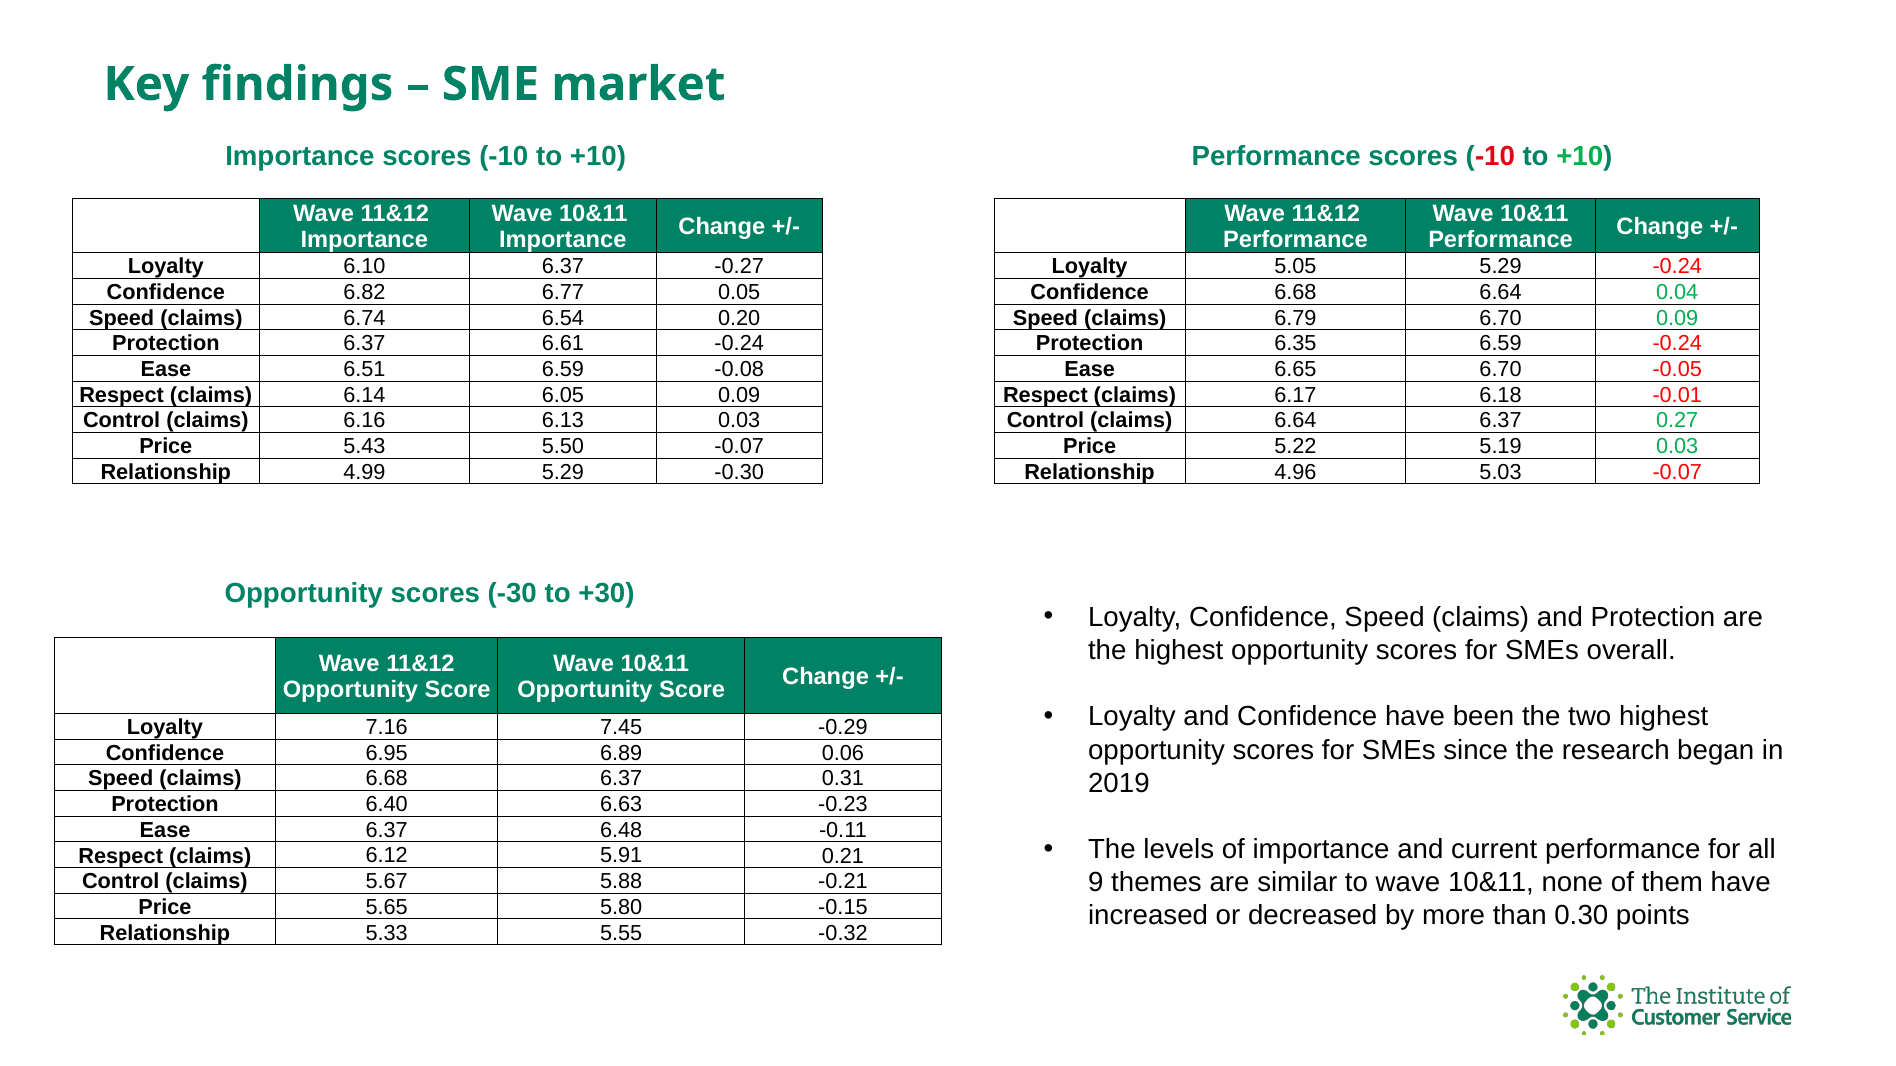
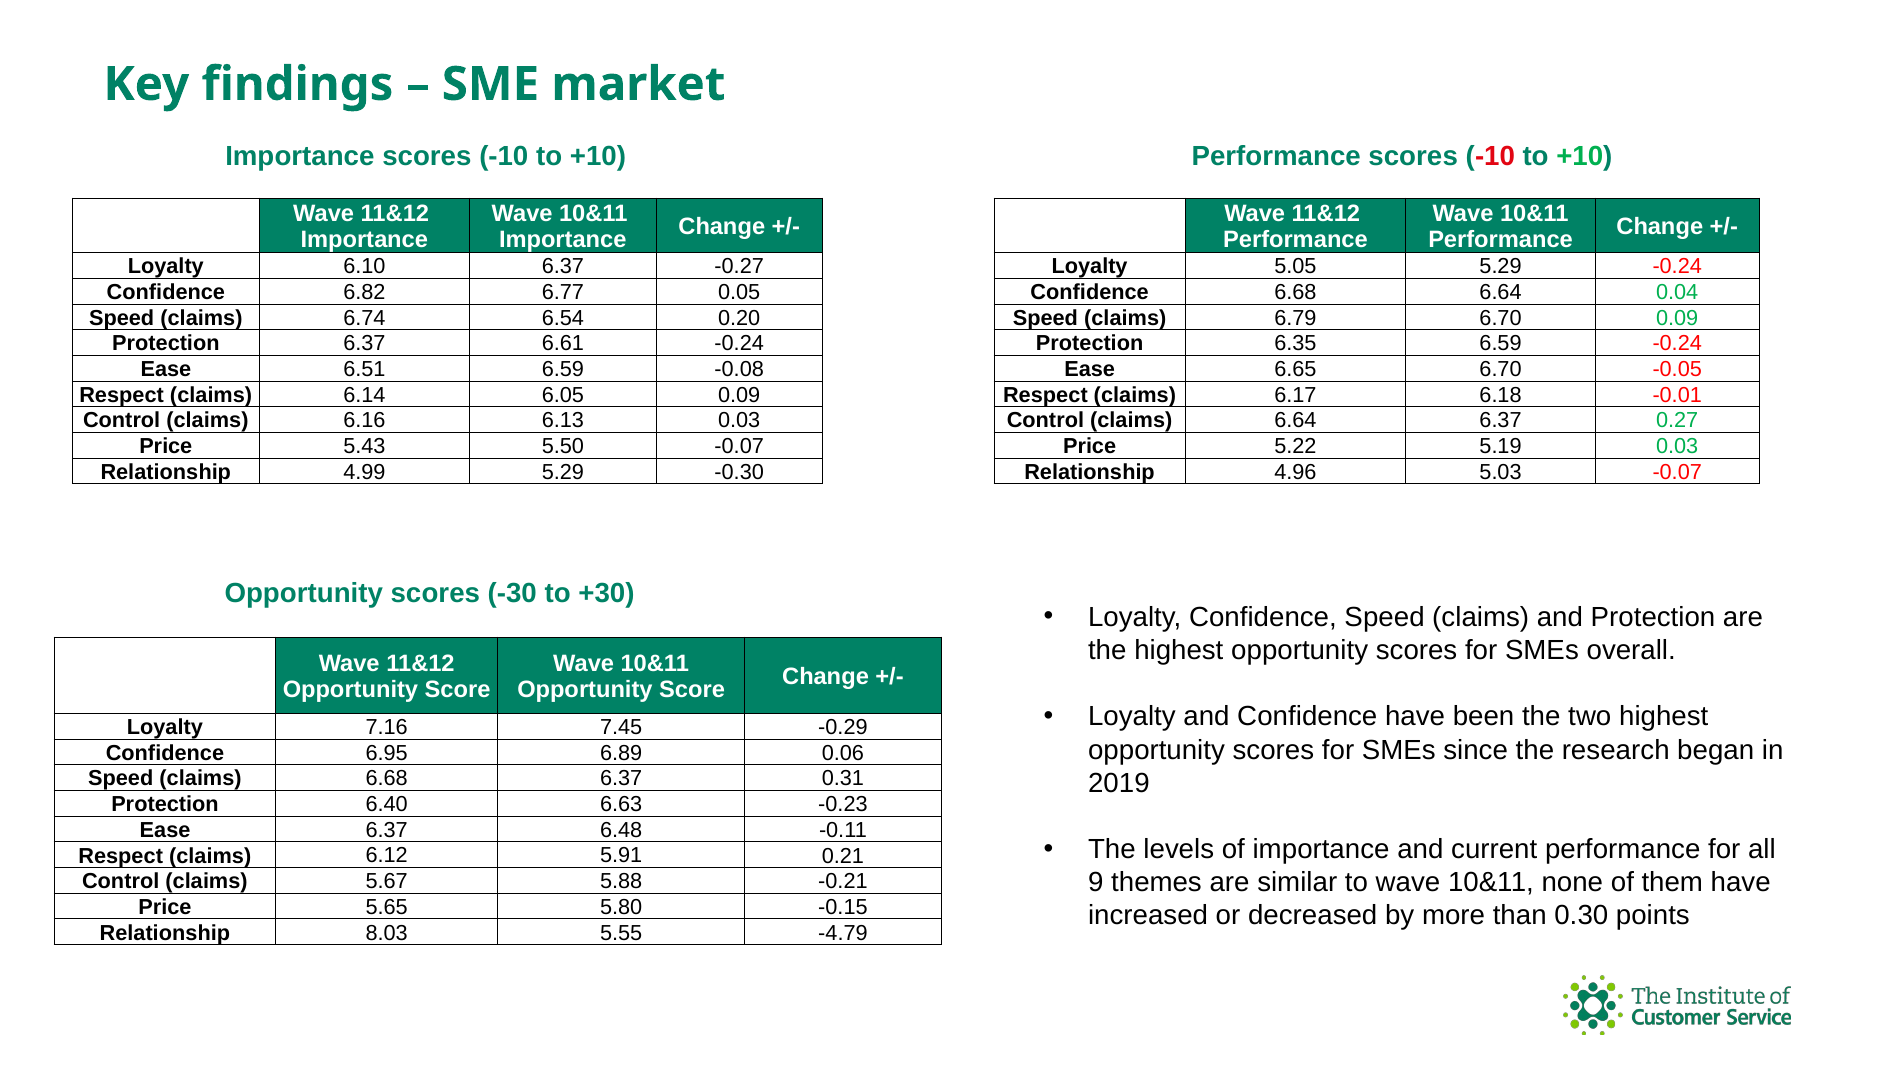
5.33: 5.33 -> 8.03 (387, 933)
-0.32: -0.32 -> -4.79 (843, 933)
